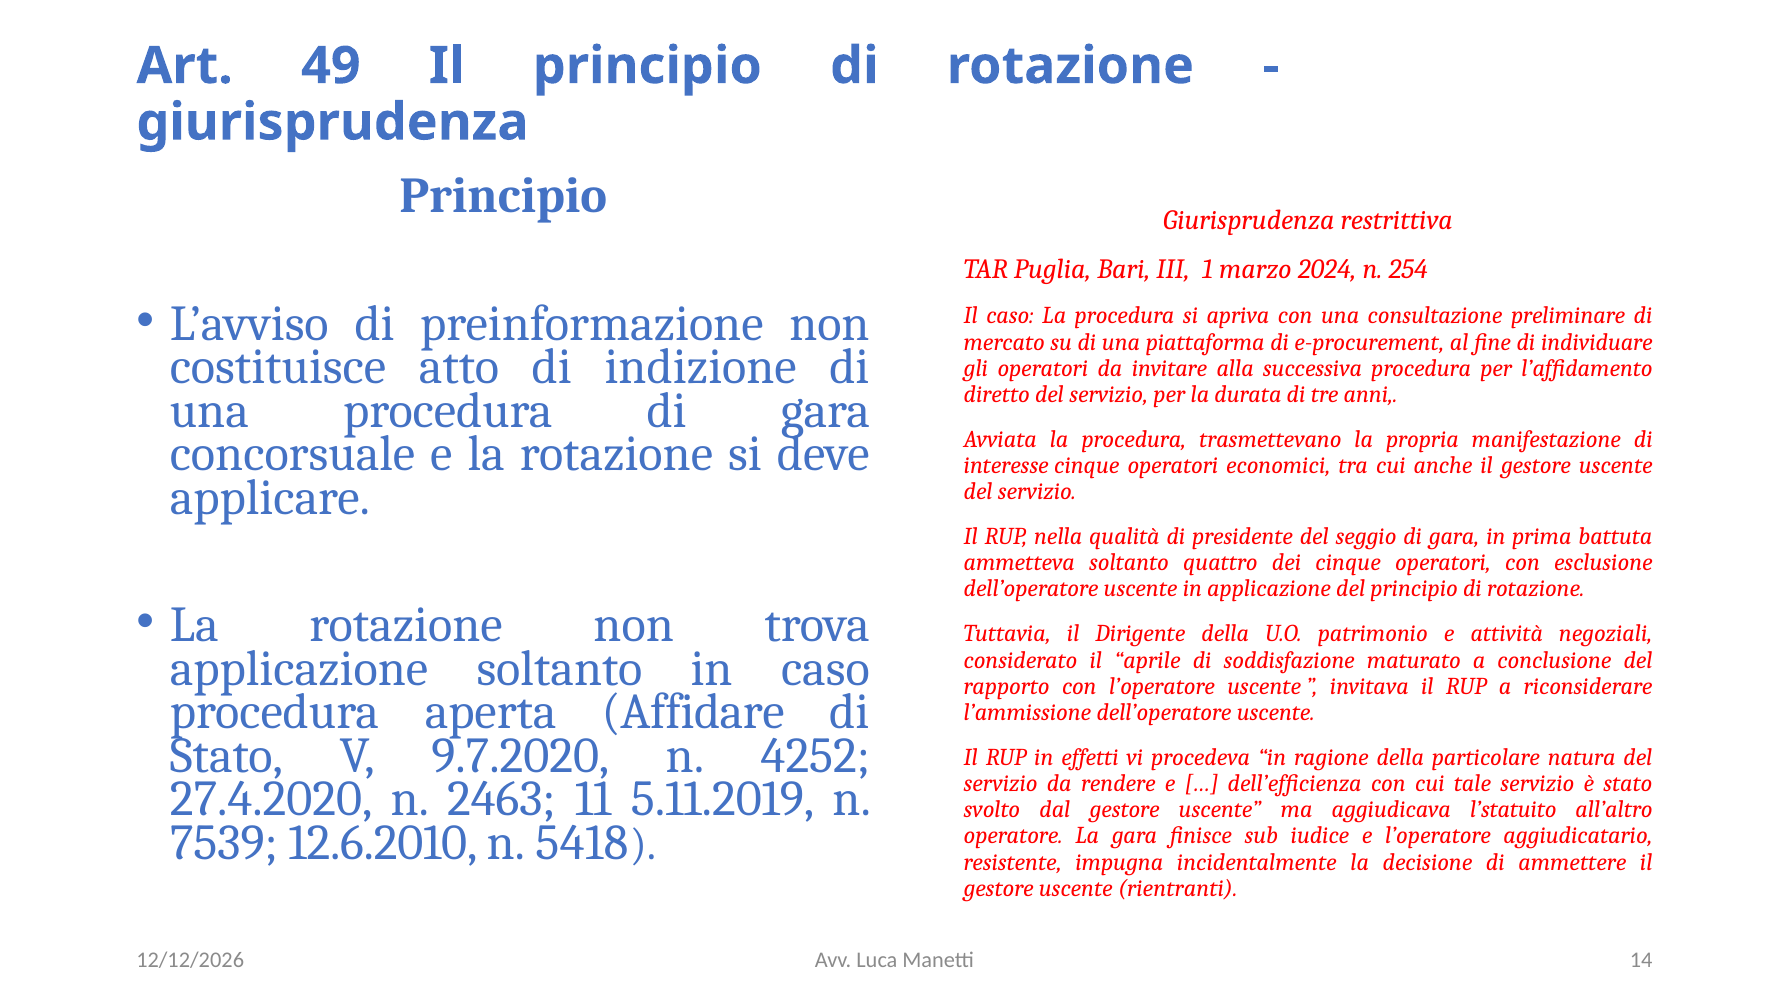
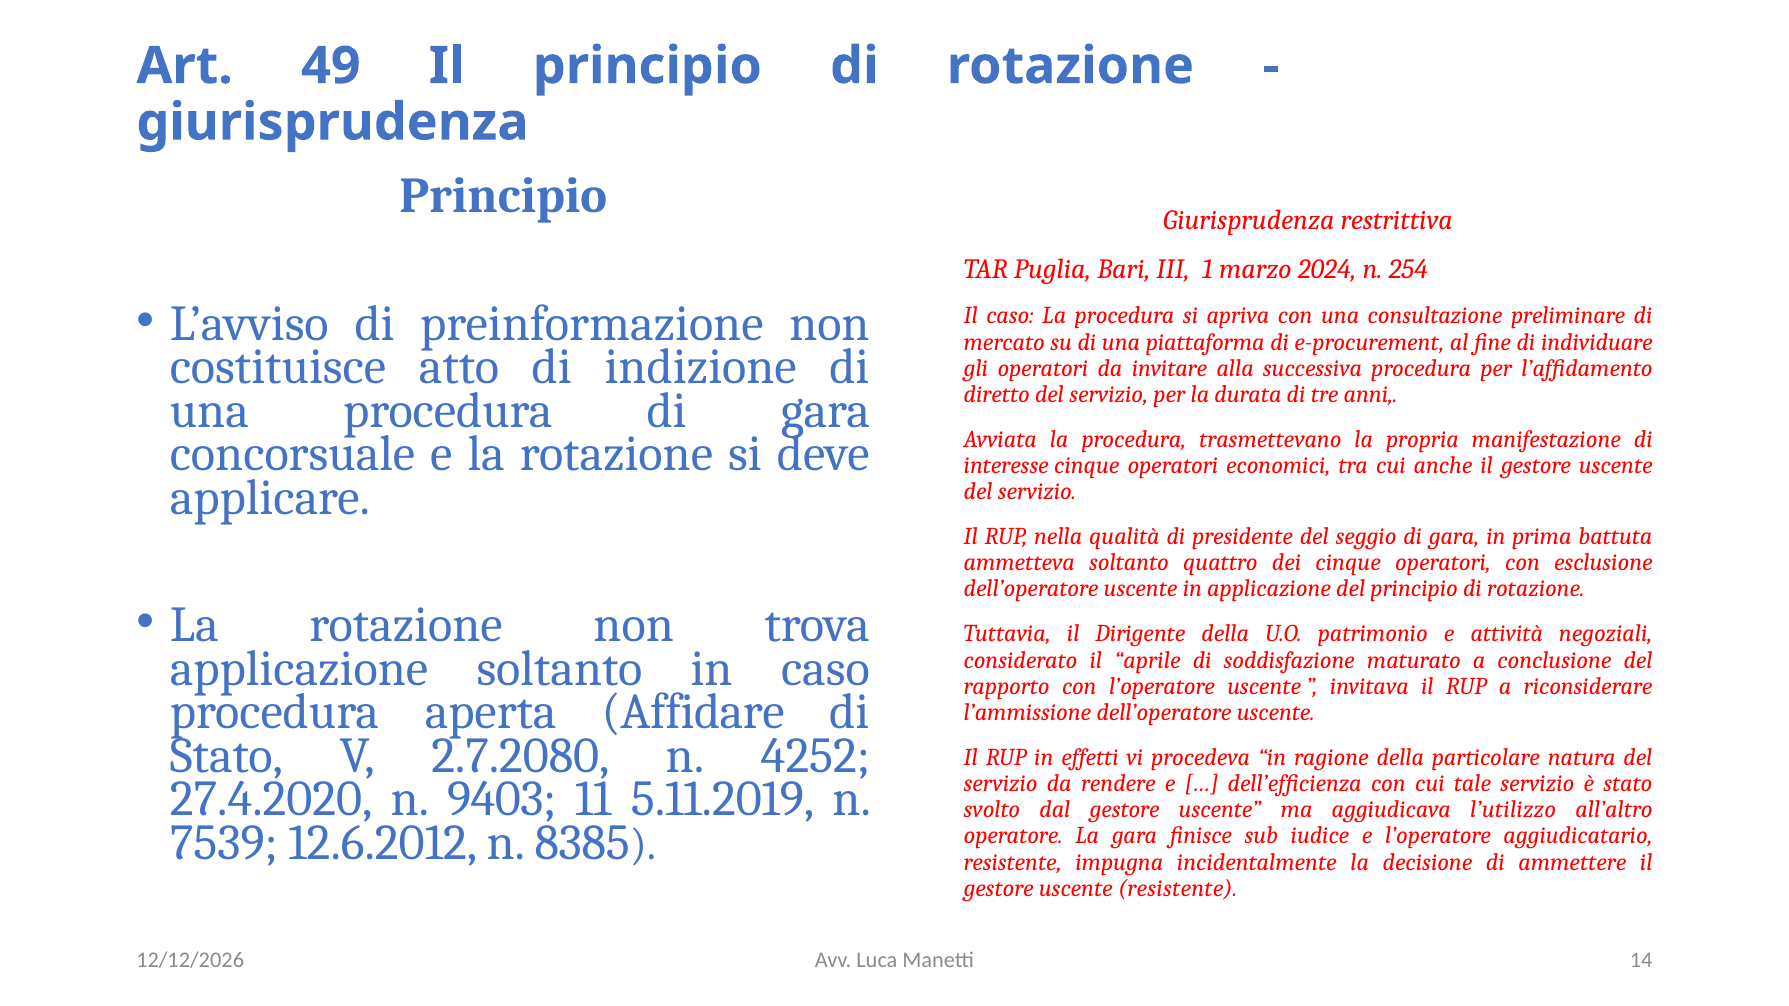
9.7.2020: 9.7.2020 -> 2.7.2080 (520, 756)
2463: 2463 -> 9403 (502, 800)
l’statuito: l’statuito -> l’utilizzo (1513, 810)
12.6.2010: 12.6.2010 -> 12.6.2012 (383, 843)
5418: 5418 -> 8385 (582, 843)
uscente rientranti: rientranti -> resistente (1178, 888)
